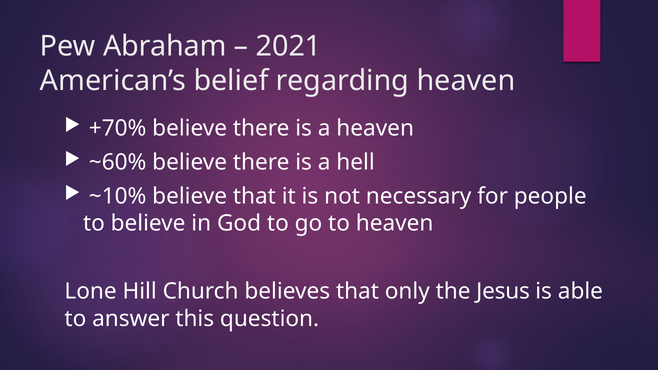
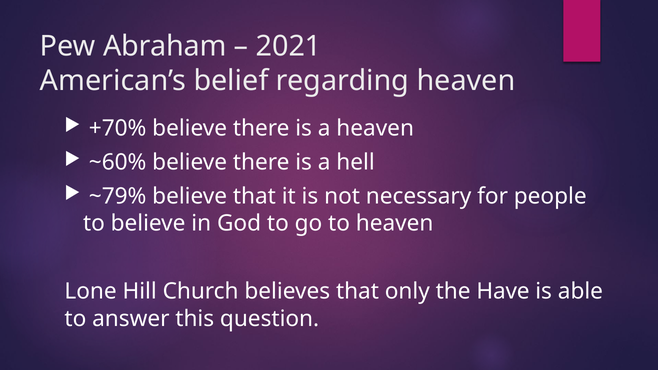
~10%: ~10% -> ~79% (118, 196)
Jesus: Jesus -> Have (503, 292)
